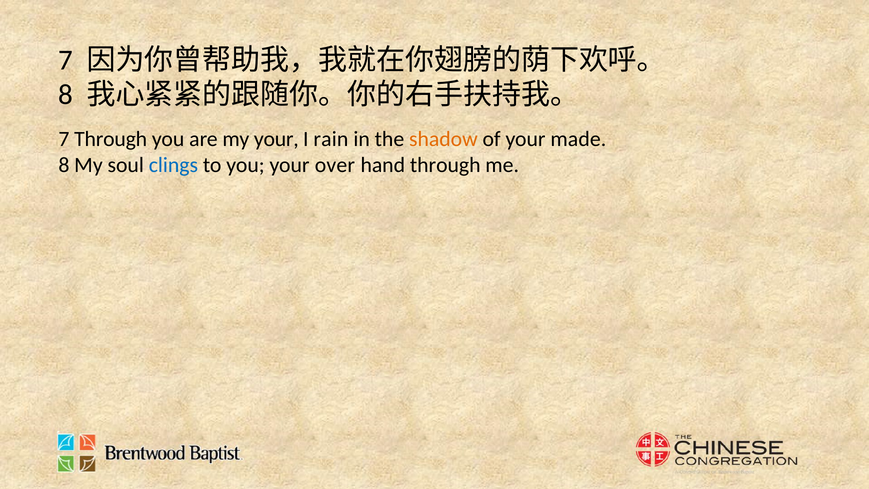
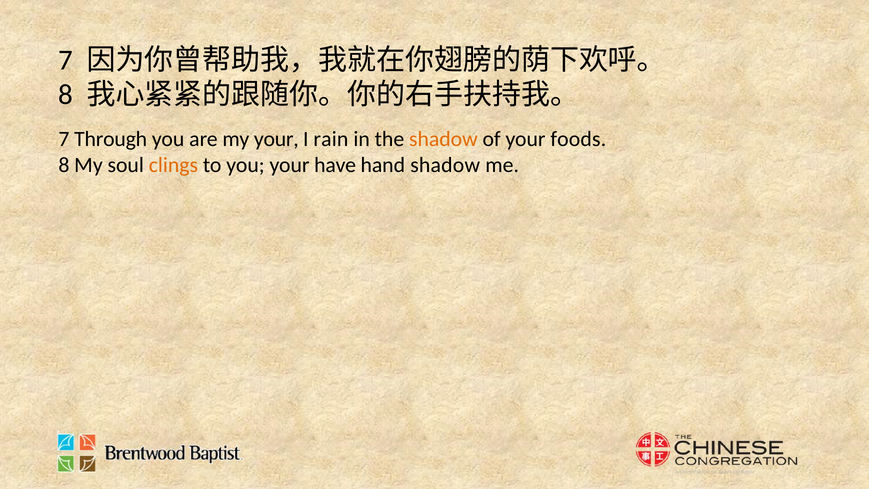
made: made -> foods (578, 139)
clings colour: blue -> orange (173, 165)
over: over -> have (335, 165)
hand through: through -> shadow (445, 165)
